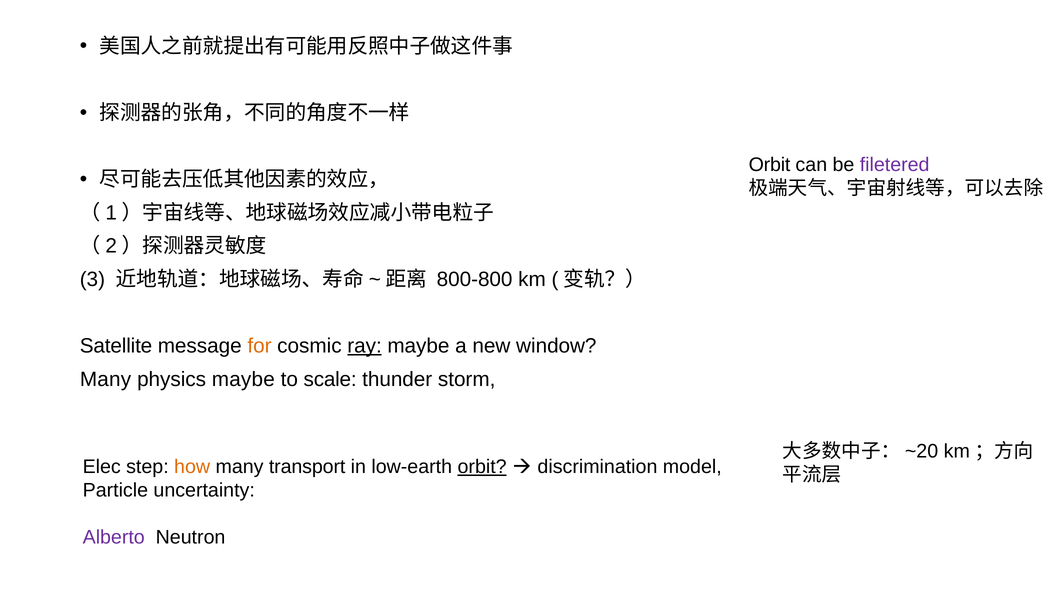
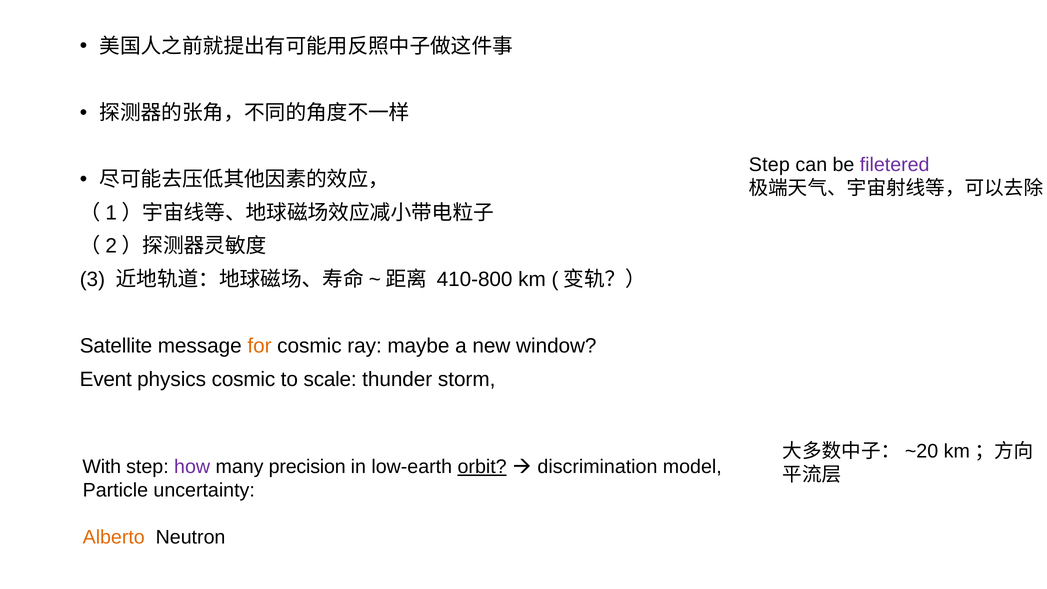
Orbit: Orbit -> Step (769, 165)
800-800: 800-800 -> 410-800 (475, 279)
ray underline: present -> none (365, 346)
Many: Many -> Event (106, 379)
physics maybe: maybe -> cosmic (243, 379)
Elec: Elec -> With (102, 467)
how colour: orange -> purple (192, 467)
transport: transport -> precision (307, 467)
Alberto colour: purple -> orange (114, 537)
